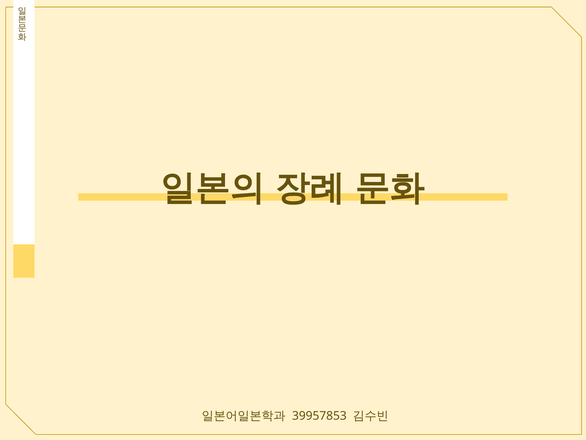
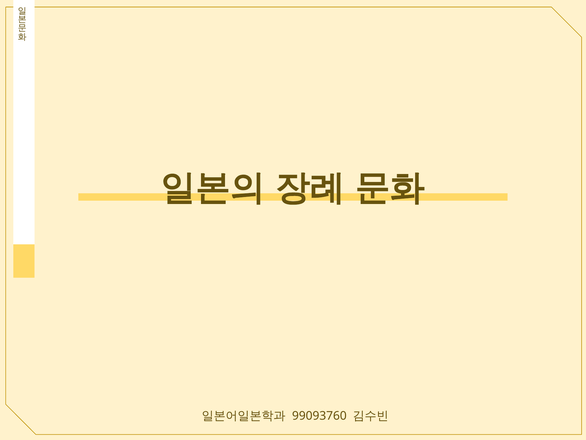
39957853: 39957853 -> 99093760 (319, 416)
